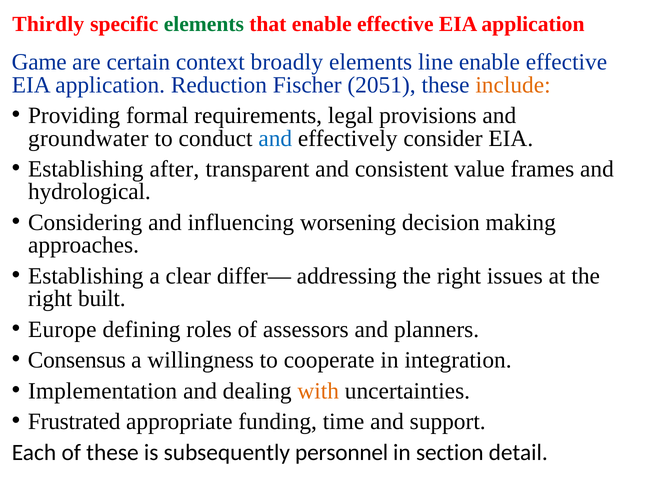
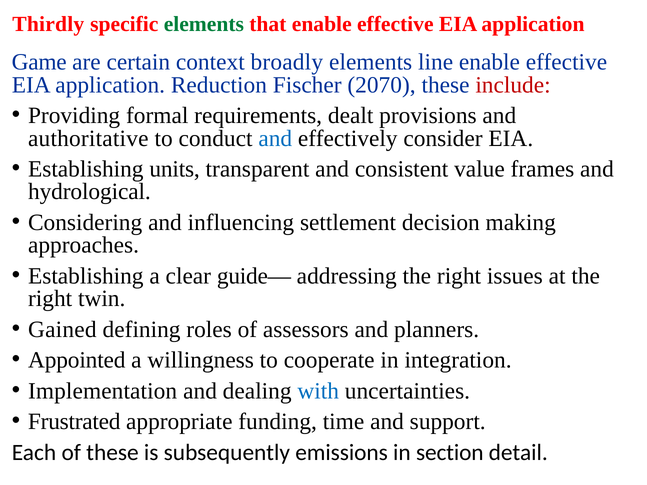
2051: 2051 -> 2070 (382, 85)
include colour: orange -> red (513, 85)
legal: legal -> dealt (351, 116)
groundwater: groundwater -> authoritative (88, 138)
after: after -> units (175, 169)
worsening: worsening -> settlement (348, 223)
differ—: differ— -> guide— (254, 276)
built: built -> twin (102, 299)
Europe: Europe -> Gained (62, 330)
Consensus: Consensus -> Appointed (77, 360)
with colour: orange -> blue (318, 391)
personnel: personnel -> emissions (342, 453)
